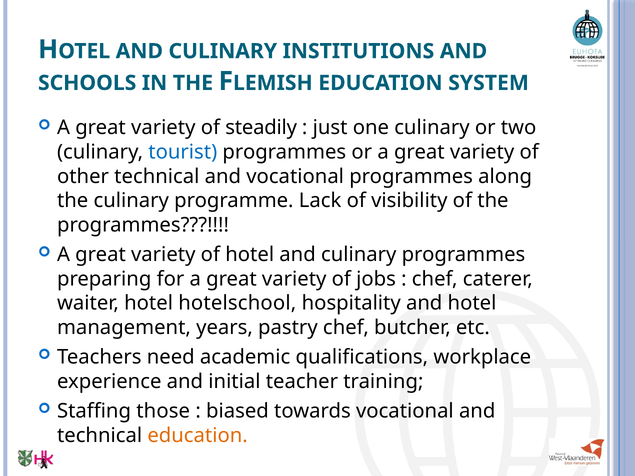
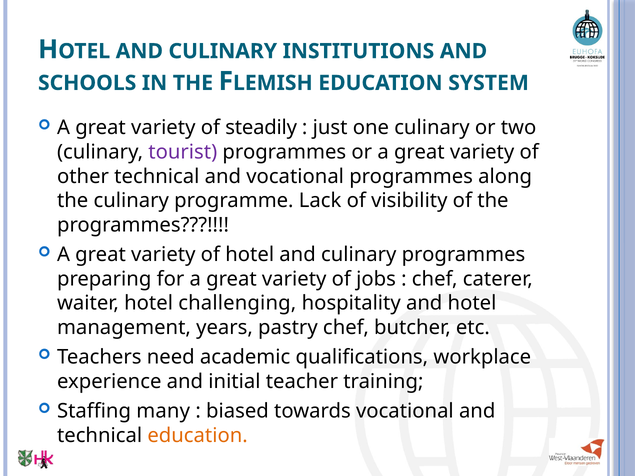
tourist colour: blue -> purple (183, 152)
hotelschool: hotelschool -> challenging (237, 303)
those: those -> many (163, 411)
